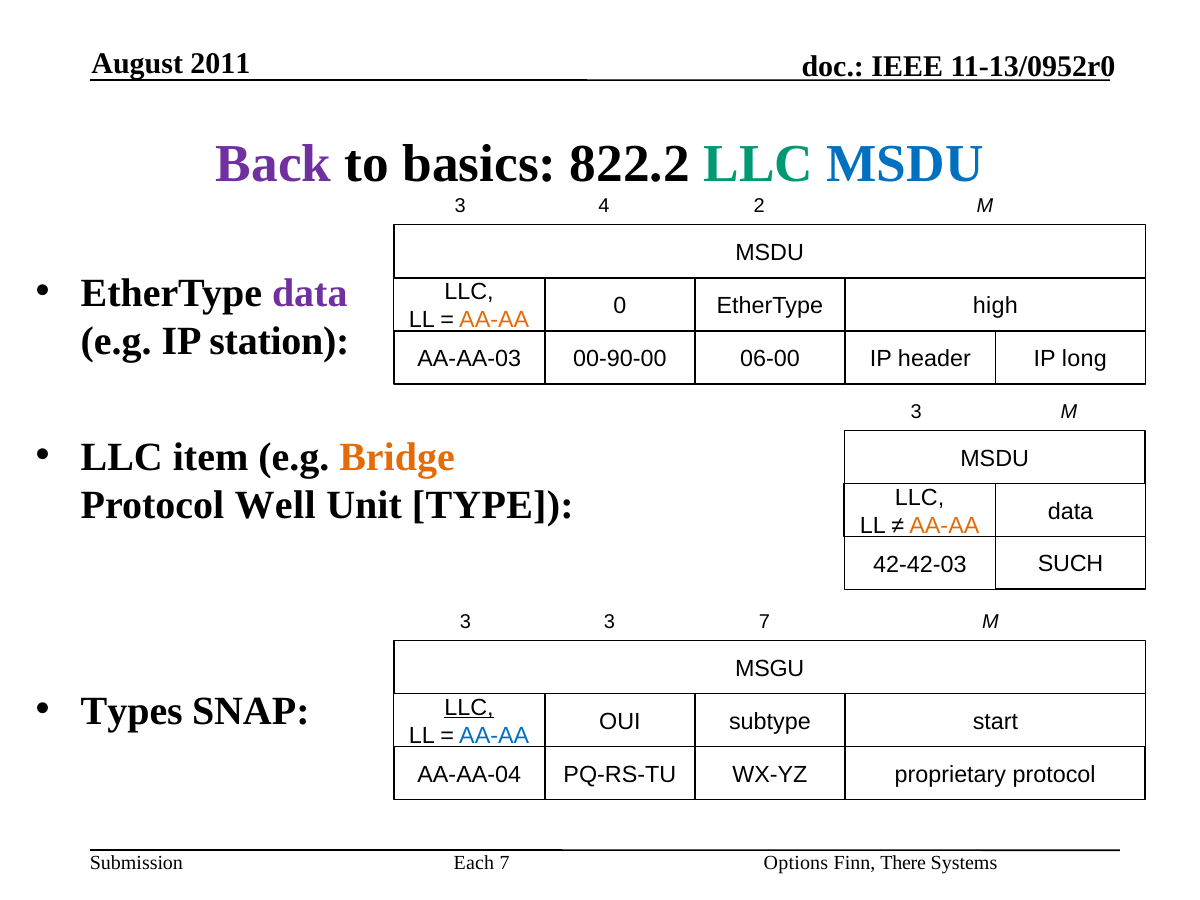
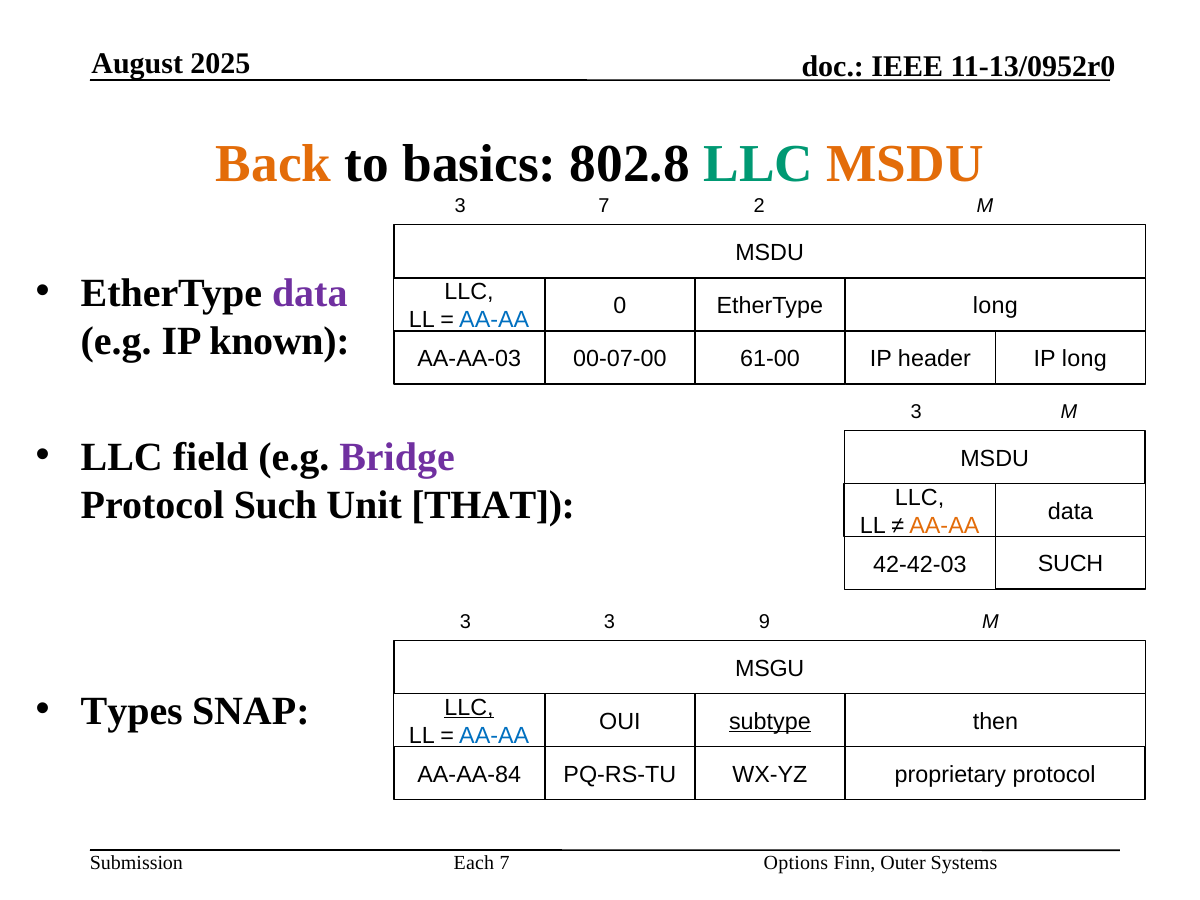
2011: 2011 -> 2025 (220, 64)
Back colour: purple -> orange (274, 164)
822.2: 822.2 -> 802.8 (630, 164)
MSDU colour: blue -> orange (905, 164)
3 4: 4 -> 7 (604, 206)
high: high -> long (995, 306)
AA-AA colour: orange -> blue (494, 320)
station: station -> known (280, 341)
00-90-00: 00-90-00 -> 00-07-00 (620, 359)
06-00: 06-00 -> 61-00 (770, 359)
item: item -> field (211, 457)
Bridge colour: orange -> purple (397, 457)
Protocol Well: Well -> Such (276, 505)
TYPE: TYPE -> THAT (493, 505)
3 7: 7 -> 9 (765, 622)
subtype underline: none -> present (770, 722)
start: start -> then (995, 722)
AA-AA-04: AA-AA-04 -> AA-AA-84 (469, 775)
There: There -> Outer (903, 863)
